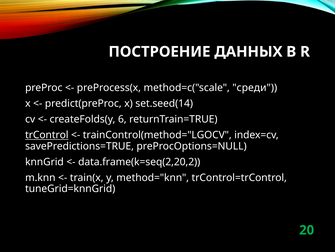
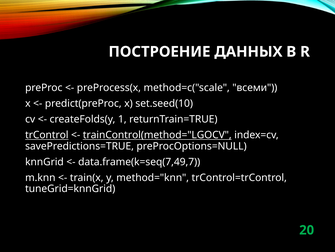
среди: среди -> всеми (255, 88)
set.seed(14: set.seed(14 -> set.seed(10 (164, 103)
6: 6 -> 1 (122, 119)
trainControl(method="LGOCV underline: none -> present (157, 135)
data.frame(k=seq(2,20,2: data.frame(k=seq(2,20,2 -> data.frame(k=seq(7,49,7 (139, 161)
